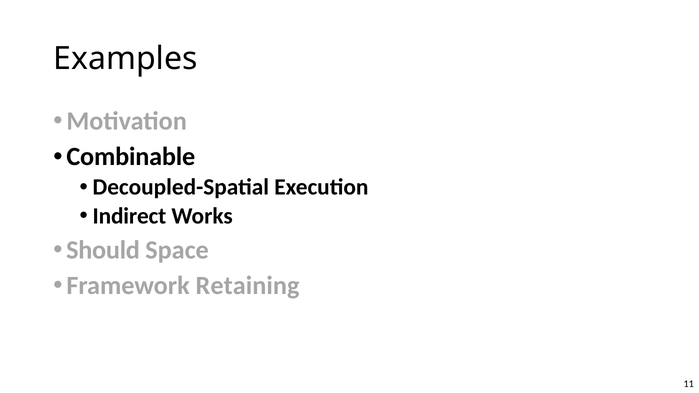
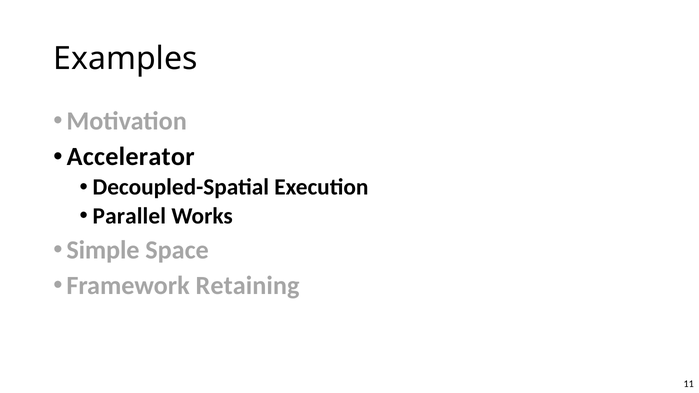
Combinable: Combinable -> Accelerator (131, 157)
Indirect: Indirect -> Parallel (129, 216)
Should: Should -> Simple (103, 250)
